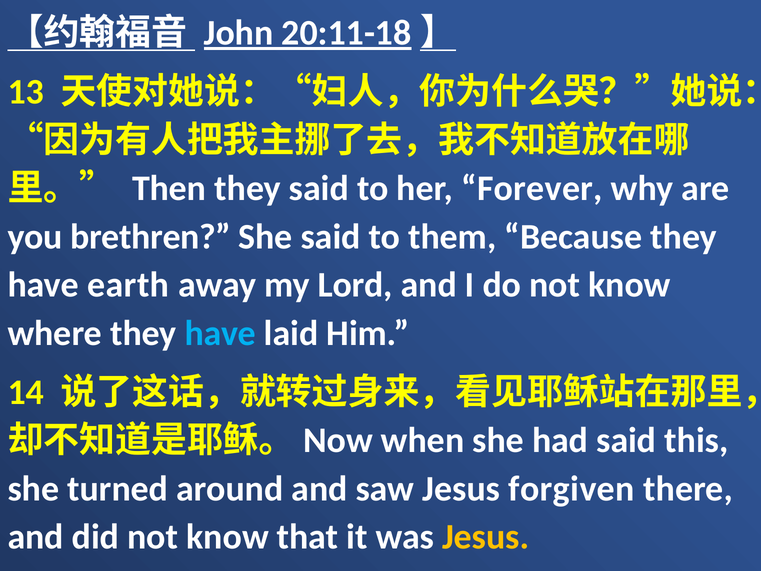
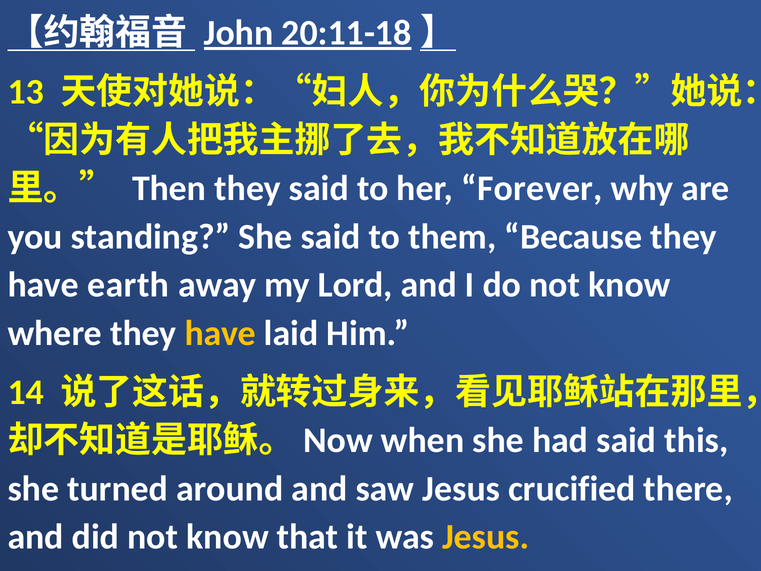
brethren: brethren -> standing (150, 237)
have colour: light blue -> yellow (220, 333)
forgiven: forgiven -> crucified (572, 489)
